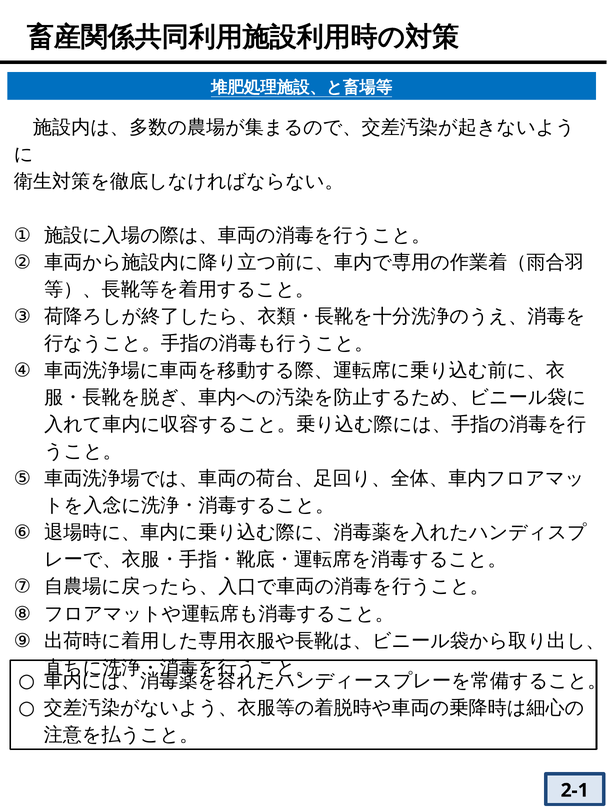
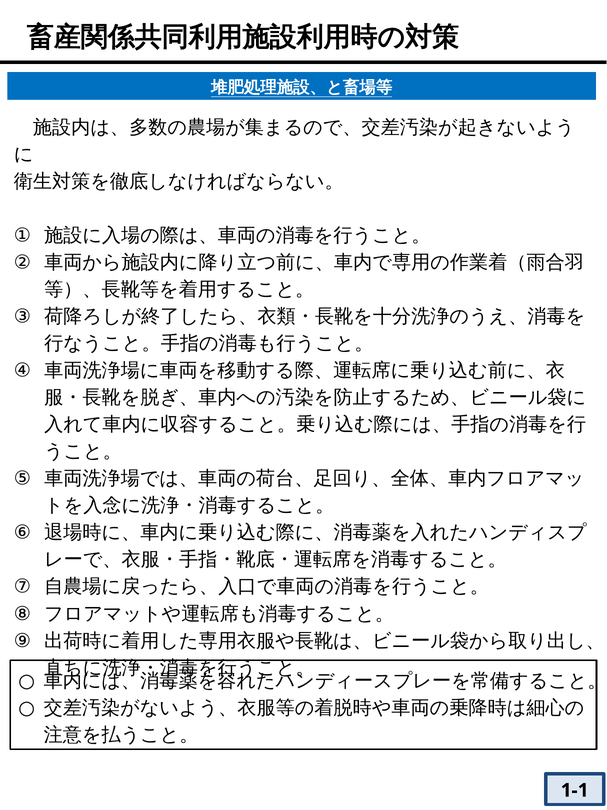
2-1: 2-1 -> 1-1 (575, 790)
